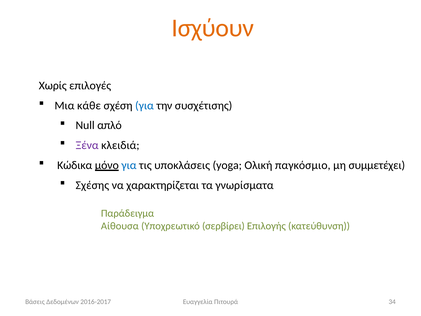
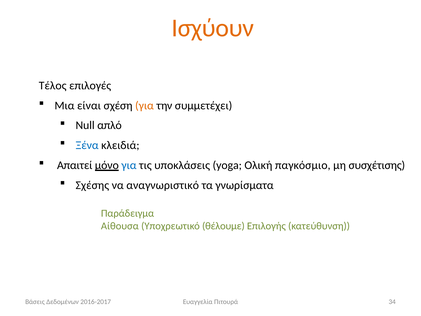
Χωρίς: Χωρίς -> Τέλος (53, 86)
κάθε: κάθε -> είναι (89, 105)
για colour: blue -> orange (144, 105)
συσχέτισης: συσχέτισης -> συμμετέχει (204, 105)
Ξένα colour: purple -> blue (87, 145)
Κώδικα: Κώδικα -> Απαιτεί (75, 165)
συμμετέχει: συμμετέχει -> συσχέτισης (377, 165)
χαρακτηρίζεται: χαρακτηρίζεται -> αναγνωριστικό (163, 185)
σερβίρει: σερβίρει -> θέλουμε (223, 226)
